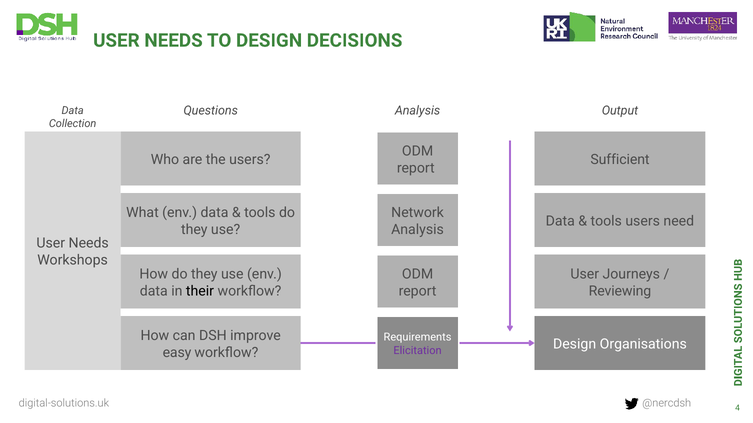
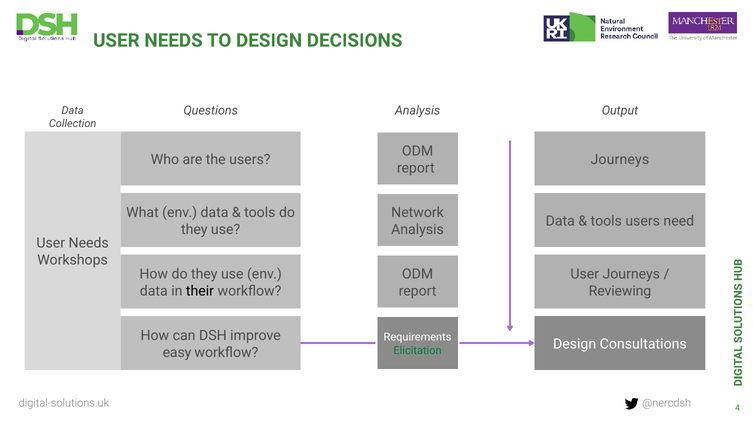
Sufficient: Sufficient -> Journeys (620, 160)
Organisations: Organisations -> Consultations (643, 344)
Elicitation colour: purple -> green (418, 351)
